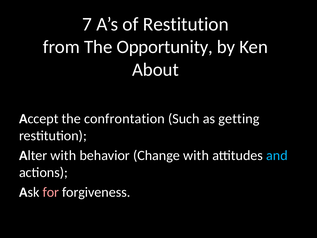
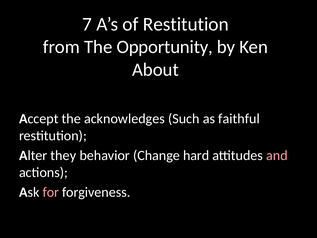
confrontation: confrontation -> acknowledges (124, 119)
getting: getting -> faithful (239, 119)
Alter with: with -> they (63, 155)
Change with: with -> hard (196, 155)
and colour: light blue -> pink (277, 155)
